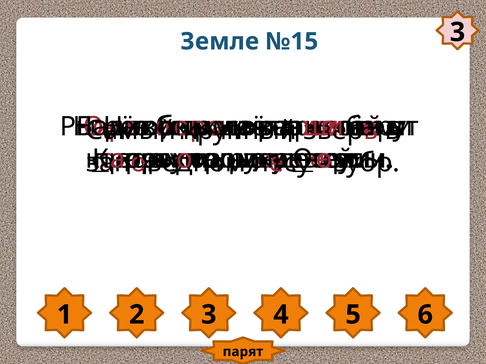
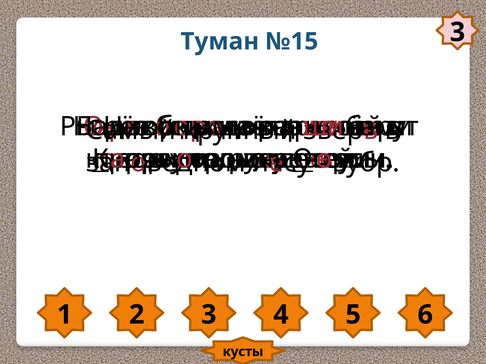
Земле: Земле -> Туман (220, 41)
парят: парят -> кусты (243, 352)
